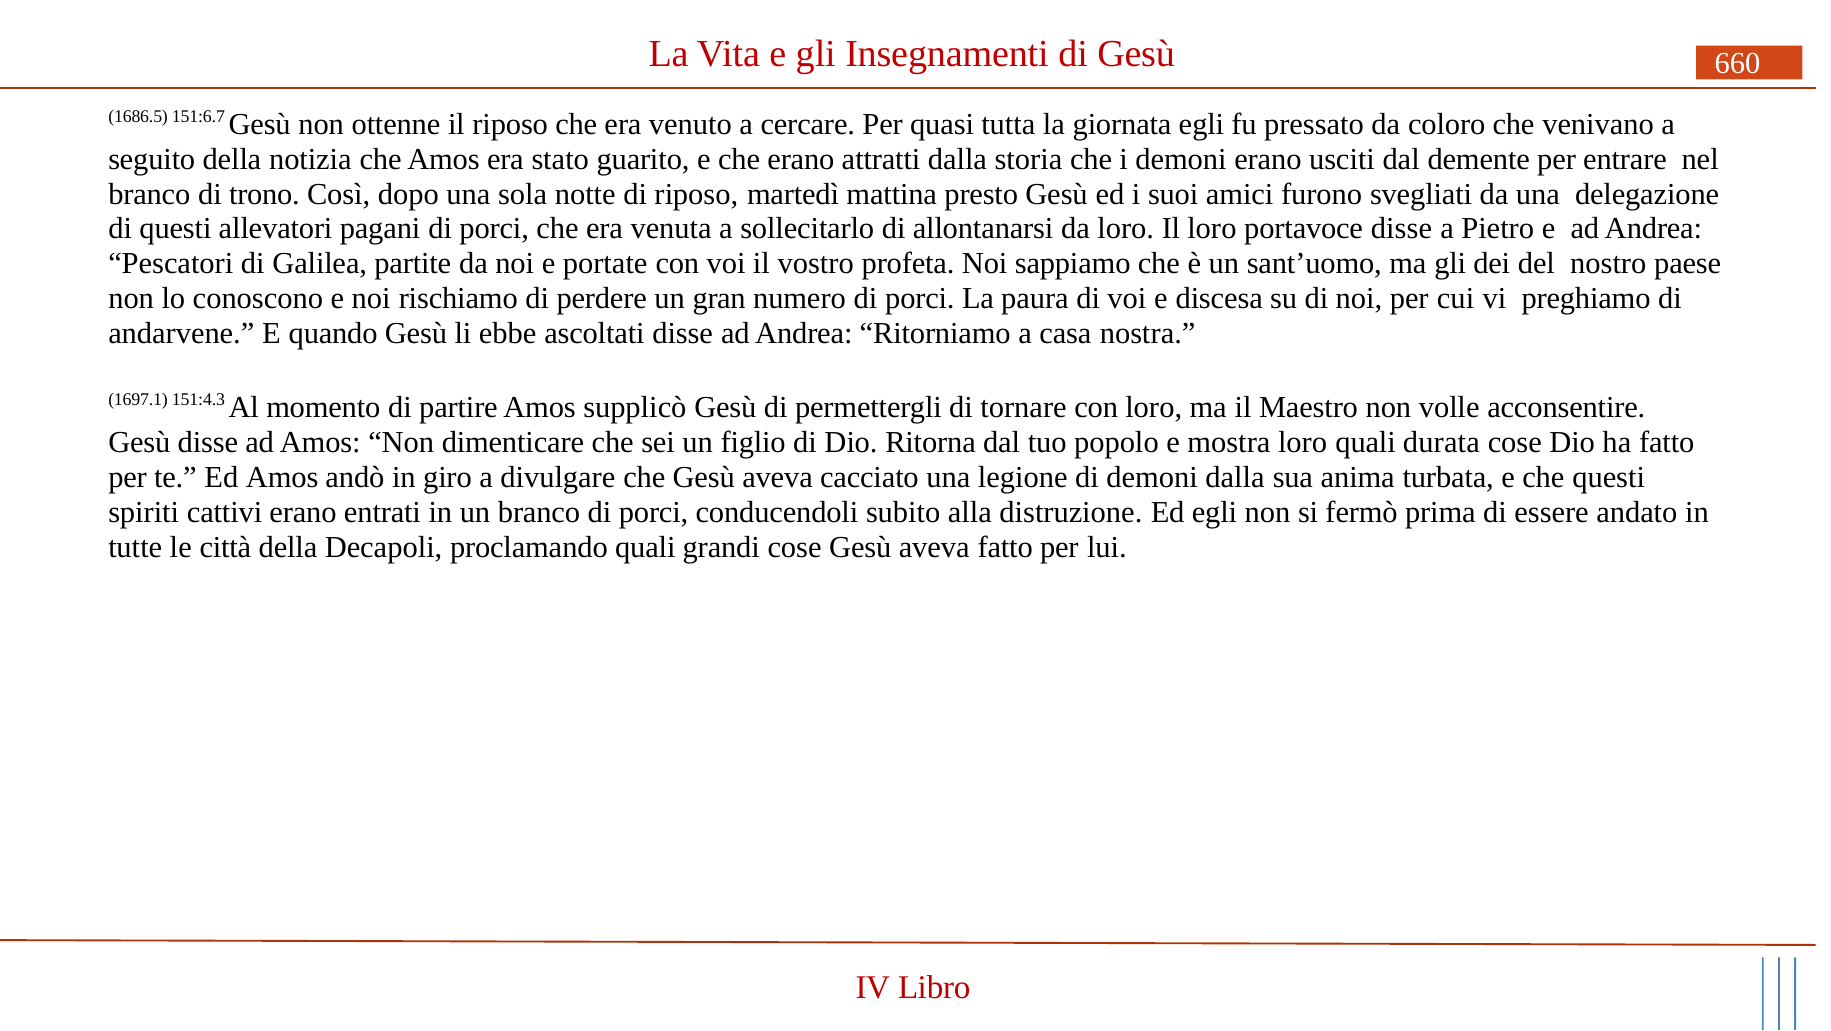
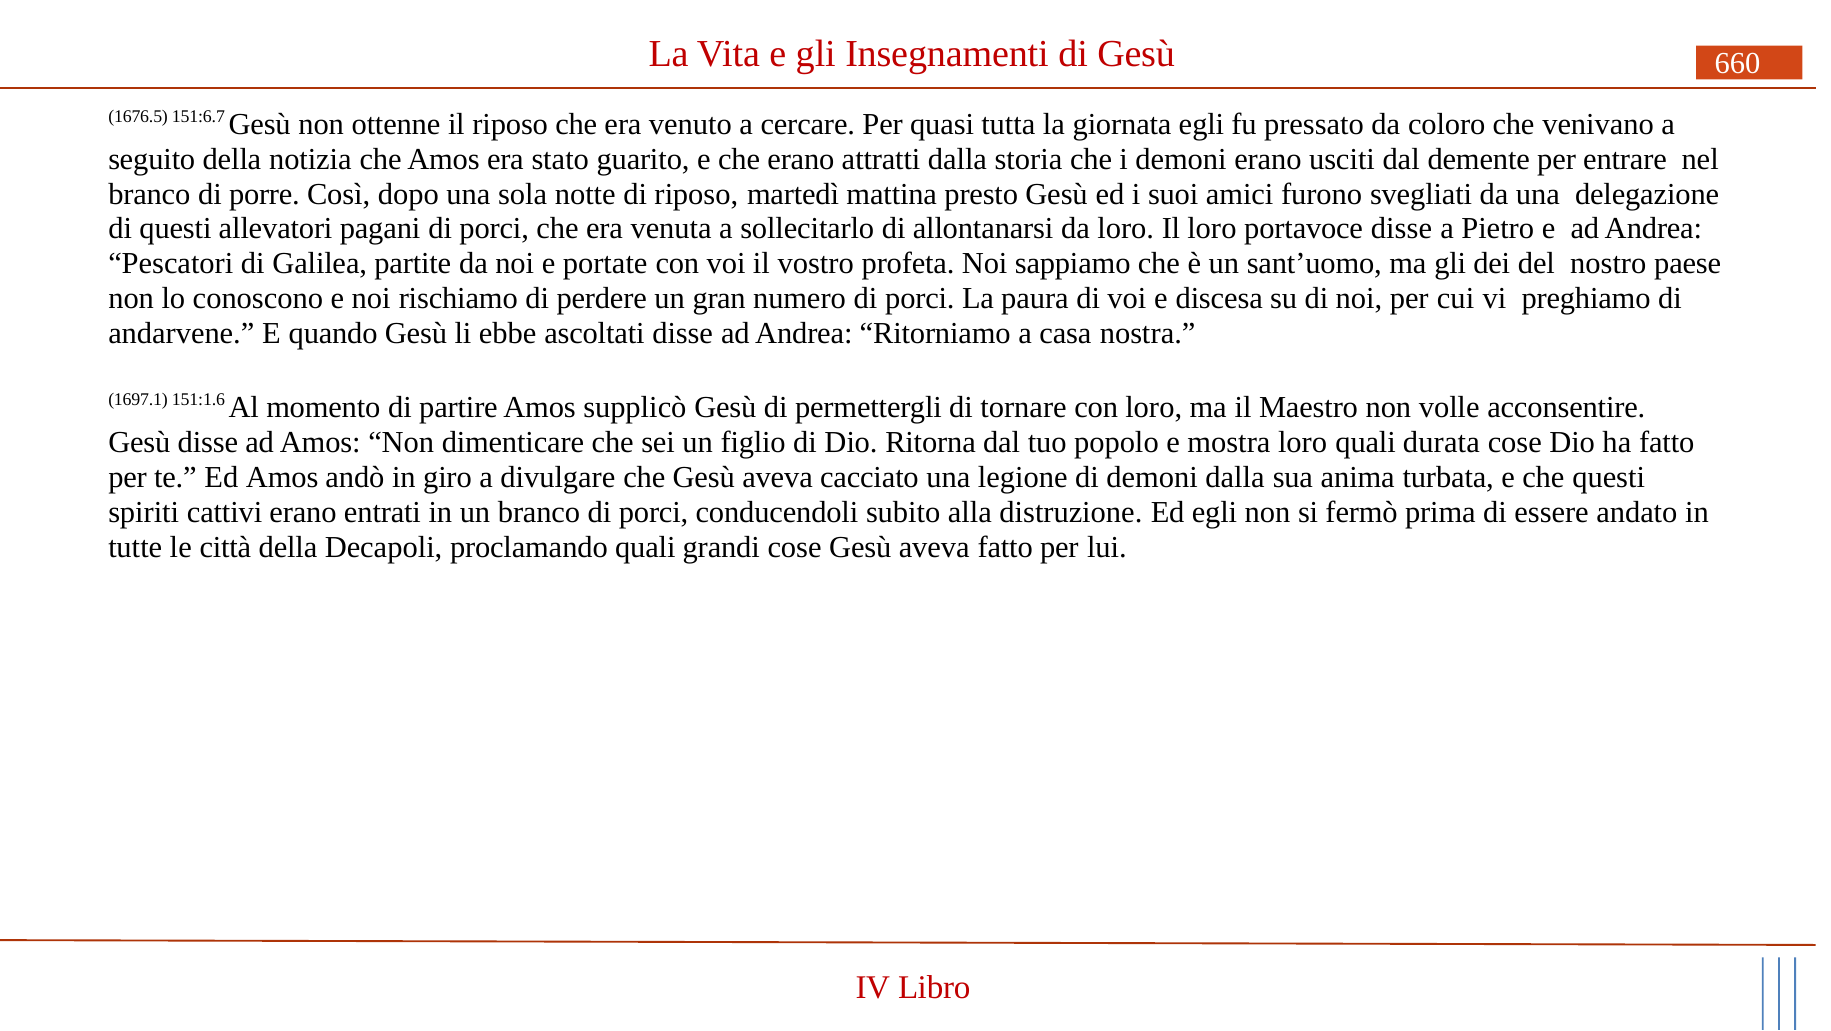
1686.5: 1686.5 -> 1676.5 (138, 117)
trono: trono -> porre (264, 194)
151:4.3: 151:4.3 -> 151:1.6 (198, 400)
